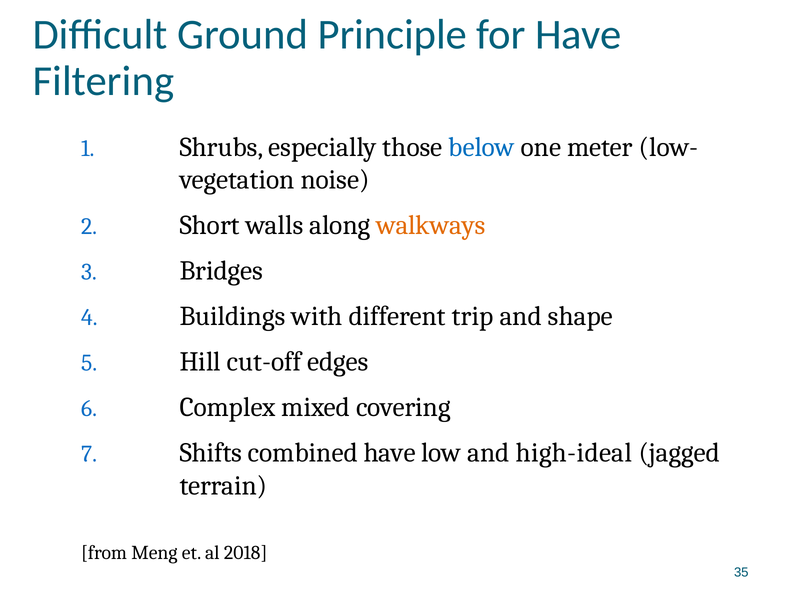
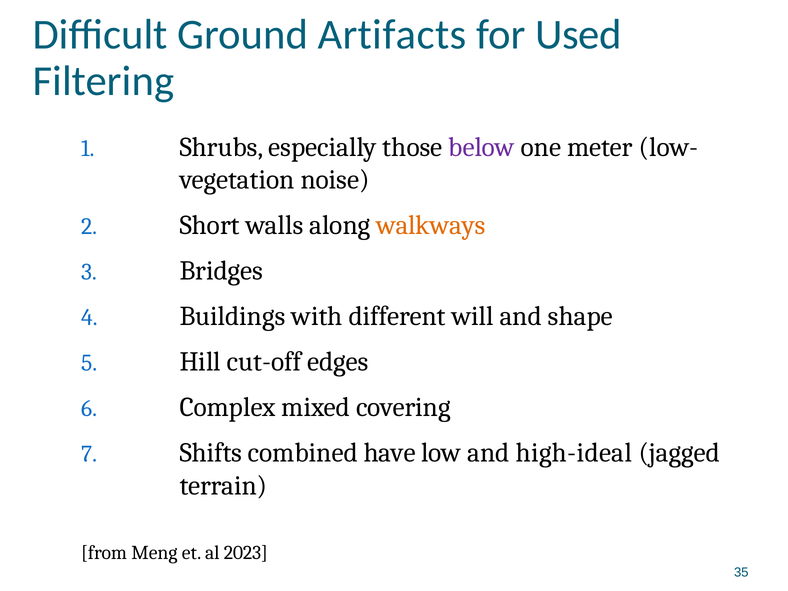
Principle: Principle -> Artifacts (392, 35)
for Have: Have -> Used (578, 35)
below colour: blue -> purple (482, 147)
trip: trip -> will (473, 316)
2018: 2018 -> 2023 (246, 553)
